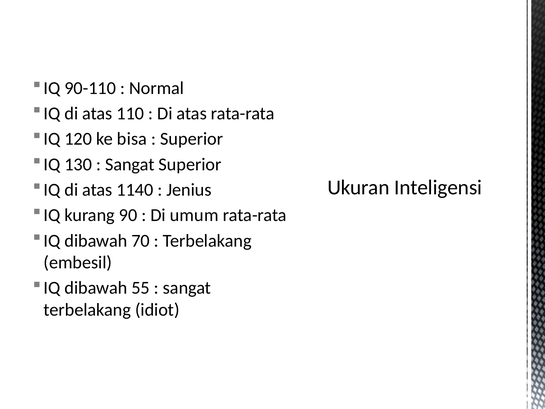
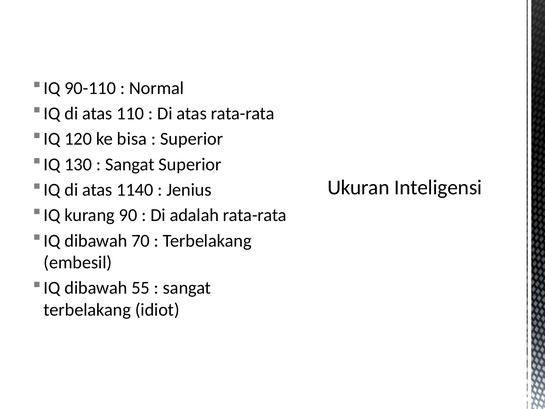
umum: umum -> adalah (194, 215)
